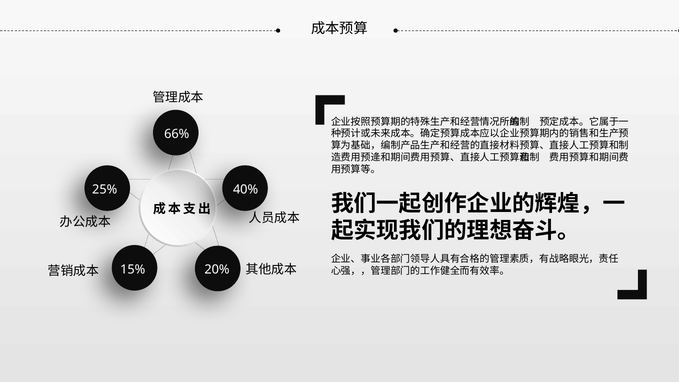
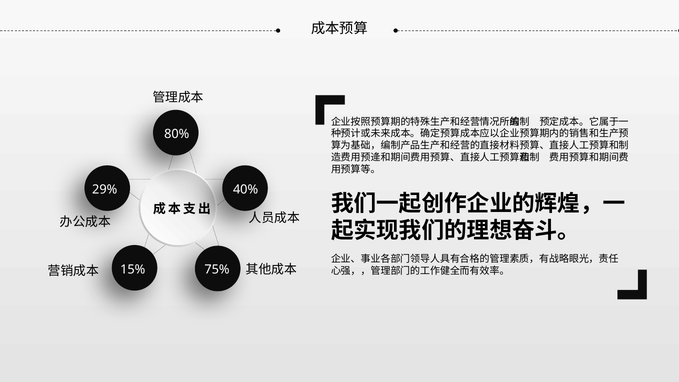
66%: 66% -> 80% (177, 134)
25%: 25% -> 29% (105, 189)
20%: 20% -> 75% (217, 270)
